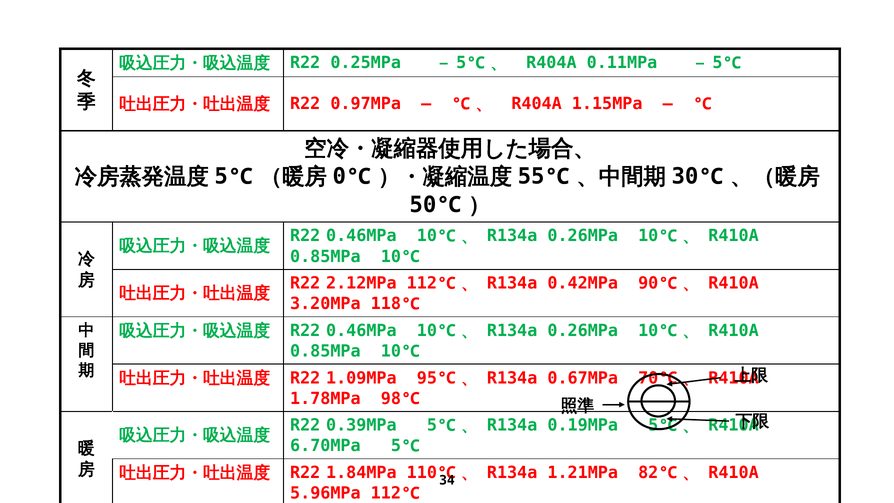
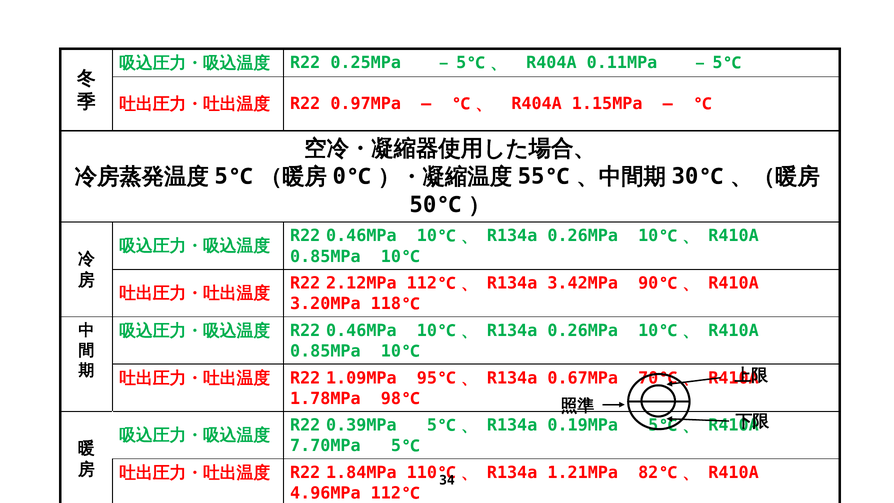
0.42MPa: 0.42MPa -> 3.42MPa (583, 283)
6.70MPa: 6.70MPa -> 7.70MPa (325, 446)
5.96MPa: 5.96MPa -> 4.96MPa (325, 493)
